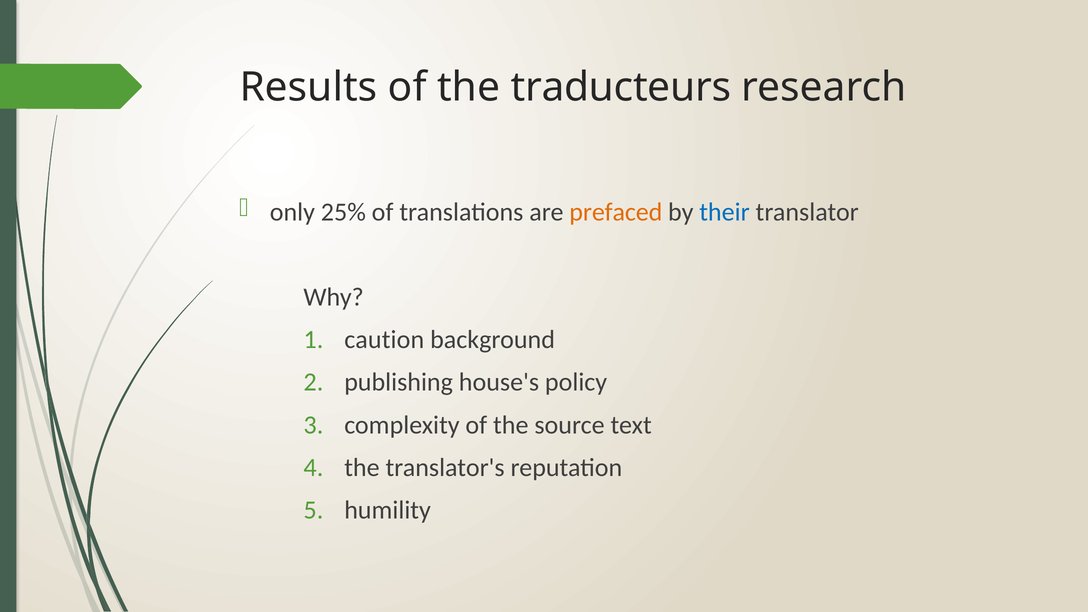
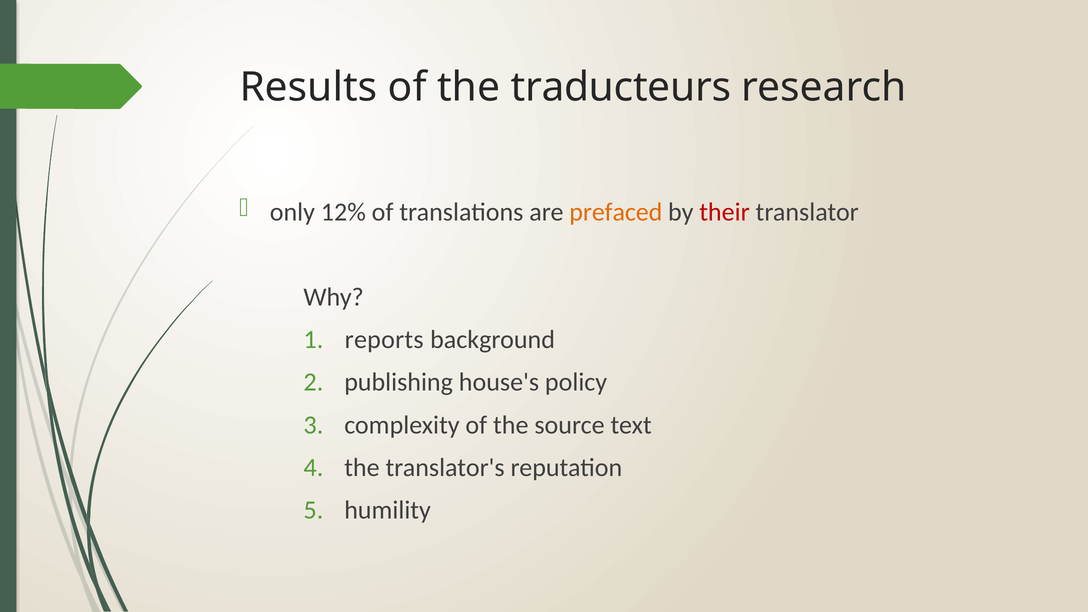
25%: 25% -> 12% (343, 212)
their colour: blue -> red (724, 212)
caution: caution -> reports (384, 340)
